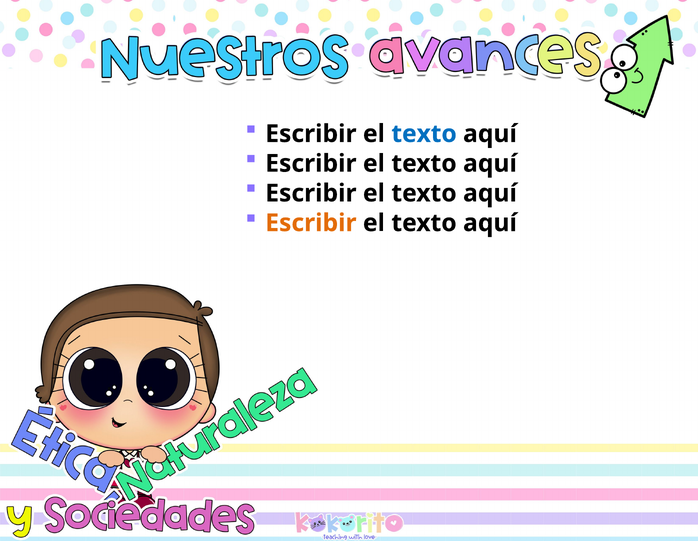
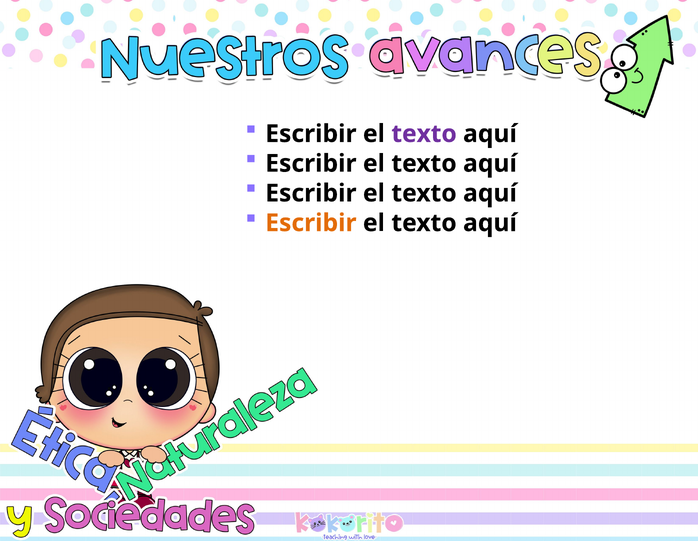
texto colour: blue -> purple (424, 134)
